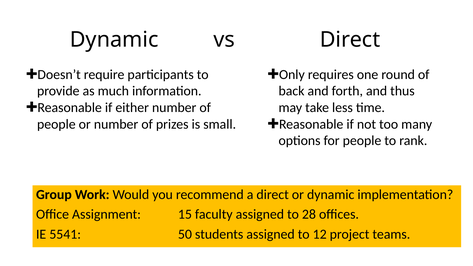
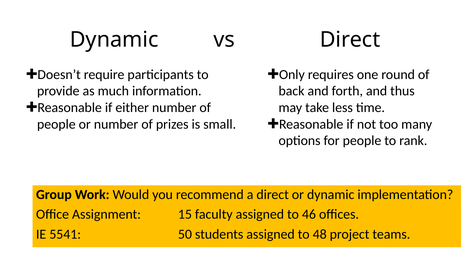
28: 28 -> 46 (309, 214)
12: 12 -> 48 (320, 234)
